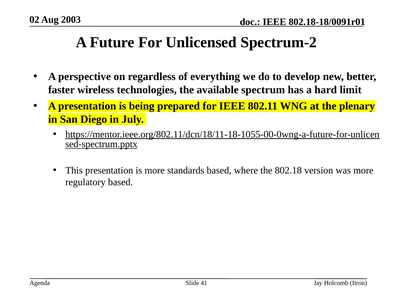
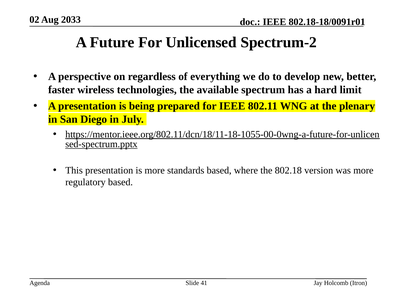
2003: 2003 -> 2033 (71, 20)
